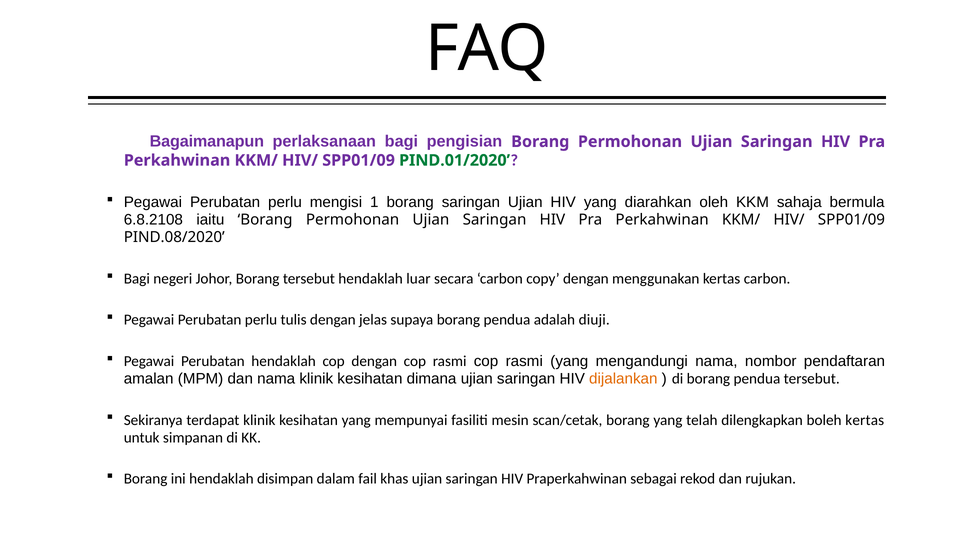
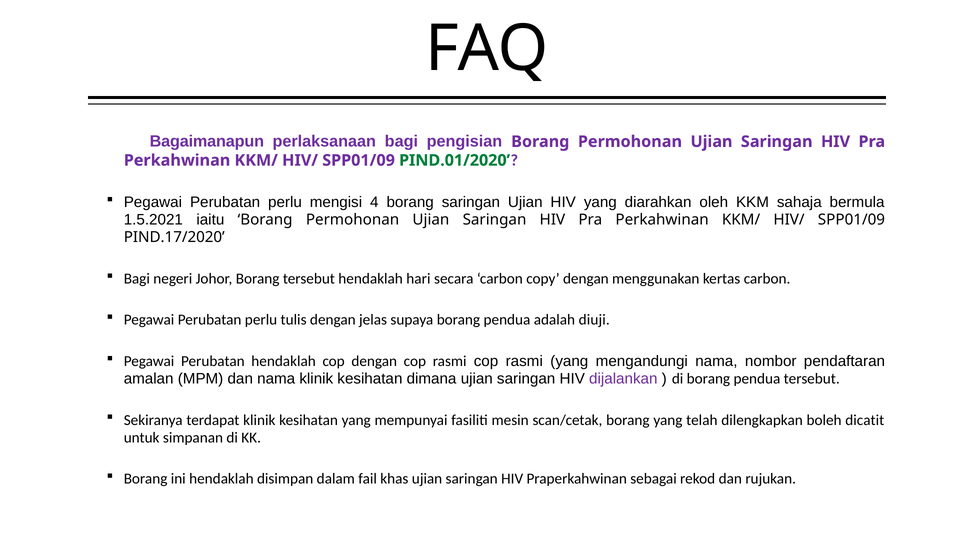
1: 1 -> 4 (374, 202)
6.8.2108: 6.8.2108 -> 1.5.2021 (153, 220)
PIND.08/2020: PIND.08/2020 -> PIND.17/2020 (174, 237)
luar: luar -> hari (418, 279)
dijalankan colour: orange -> purple (623, 379)
boleh kertas: kertas -> dicatit (865, 420)
